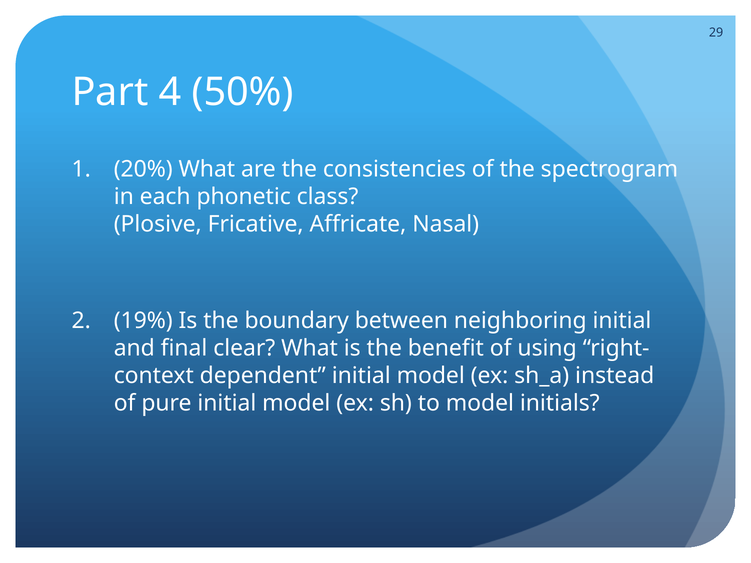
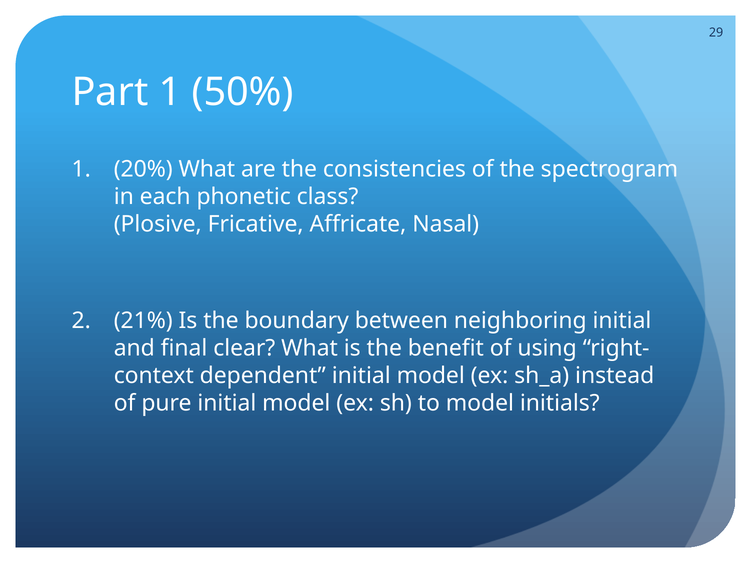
Part 4: 4 -> 1 (170, 92)
19%: 19% -> 21% (143, 321)
